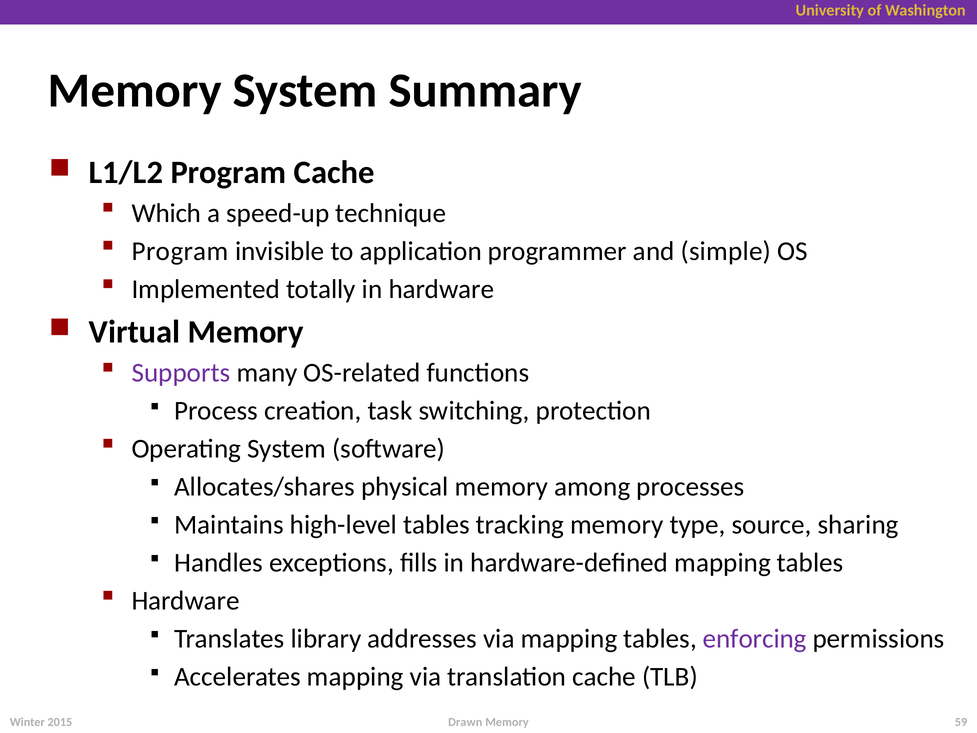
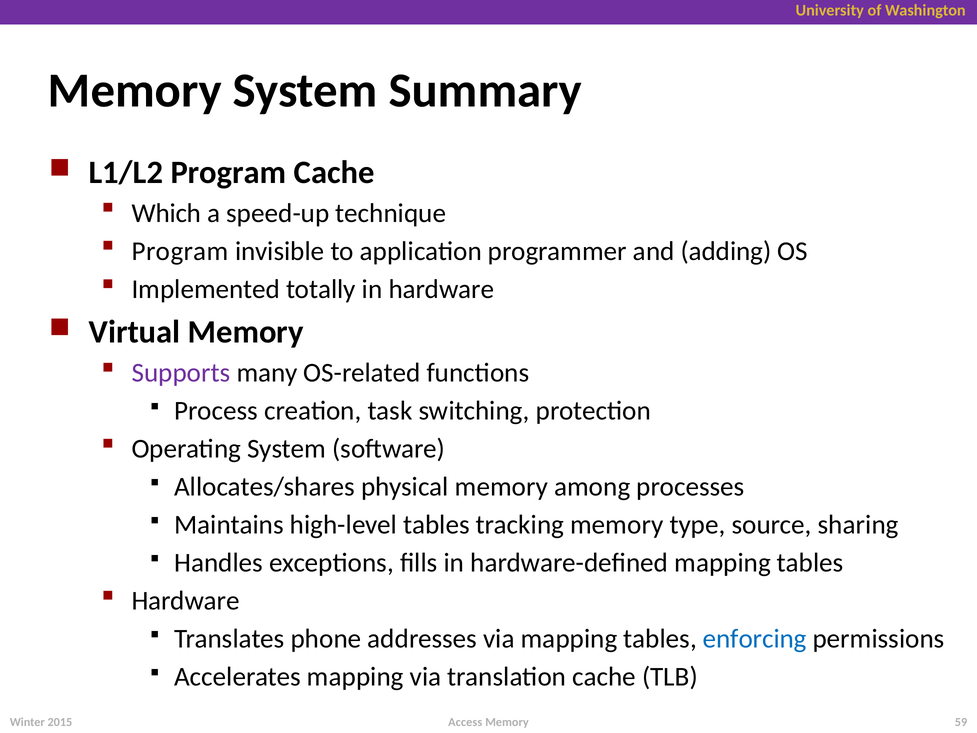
simple: simple -> adding (726, 251)
library: library -> phone (326, 639)
enforcing colour: purple -> blue (755, 639)
Drawn: Drawn -> Access (465, 722)
